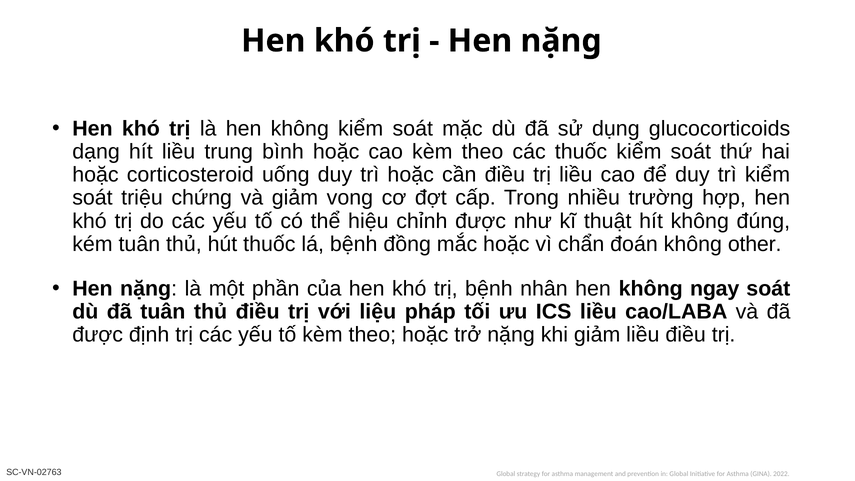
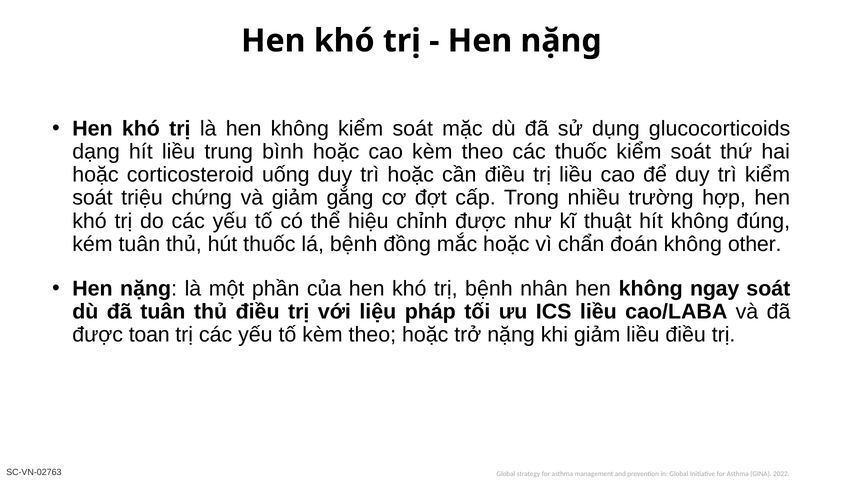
vong: vong -> gắng (350, 198)
định: định -> toan (149, 335)
